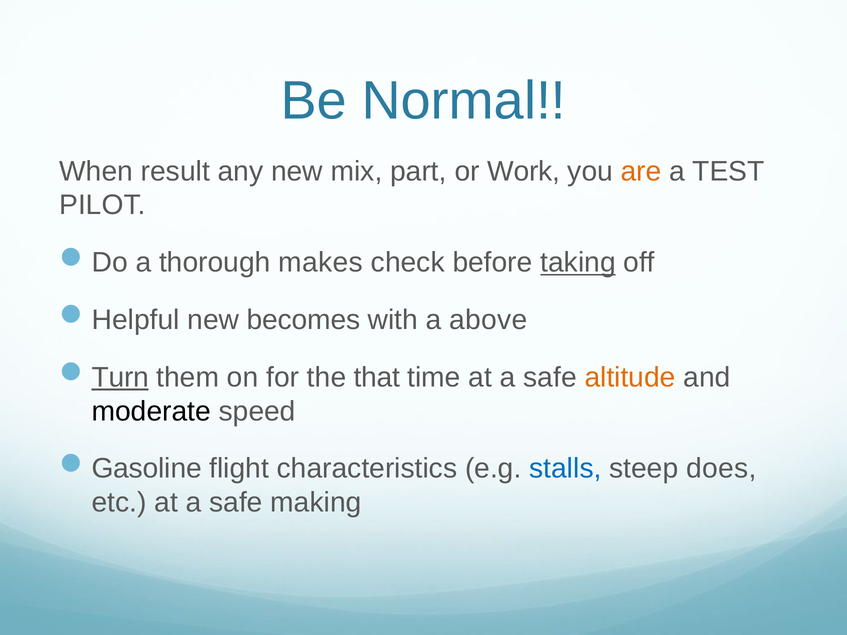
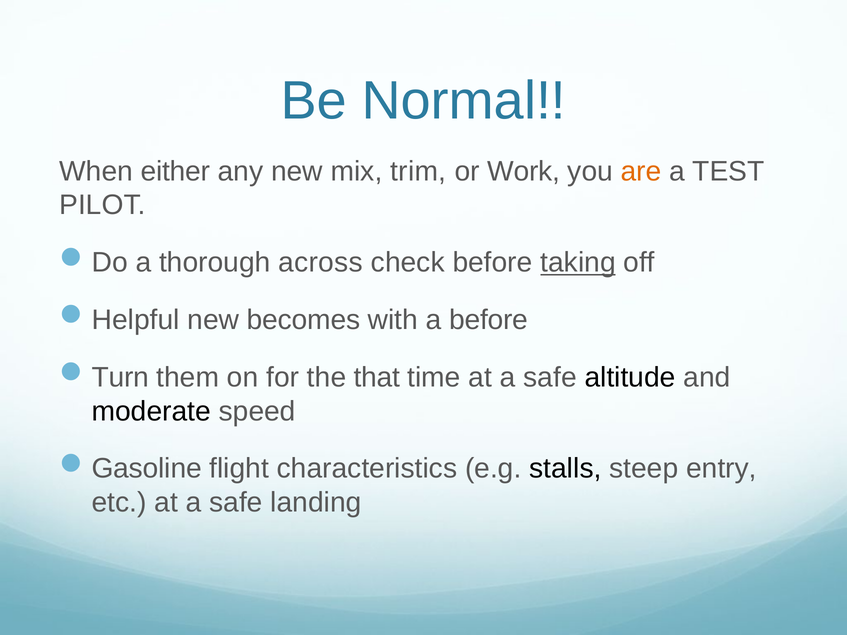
result: result -> either (176, 171)
part: part -> trim (418, 171)
makes: makes -> across (321, 263)
a above: above -> before (489, 320)
Turn underline: present -> none (120, 378)
altitude colour: orange -> black (630, 378)
stalls colour: blue -> black (565, 469)
does: does -> entry (721, 469)
making: making -> landing (316, 503)
